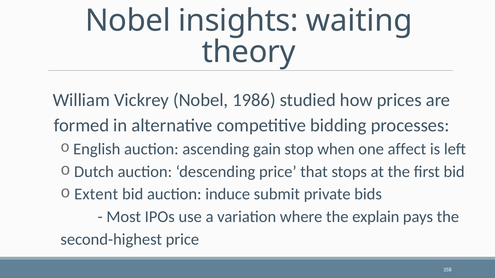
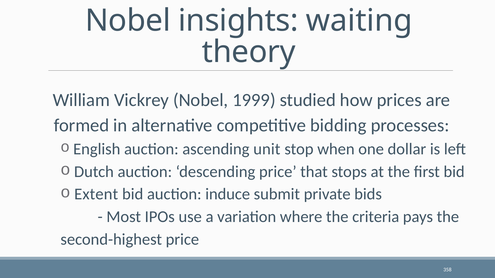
1986: 1986 -> 1999 (254, 100)
gain: gain -> unit (267, 149)
affect: affect -> dollar (407, 149)
explain: explain -> criteria (376, 217)
